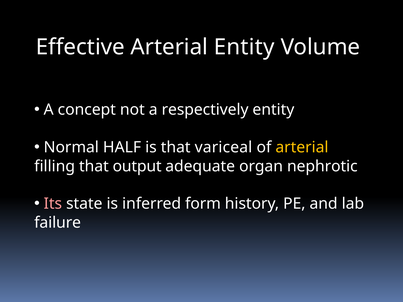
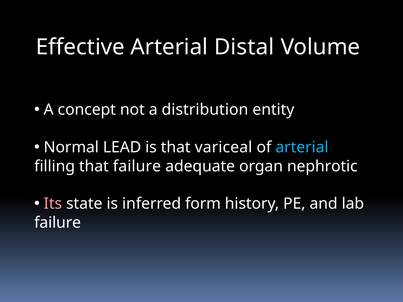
Arterial Entity: Entity -> Distal (244, 47)
respectively: respectively -> distribution (205, 110)
HALF: HALF -> LEAD (122, 147)
arterial colour: yellow -> light blue (302, 147)
that output: output -> failure (137, 166)
